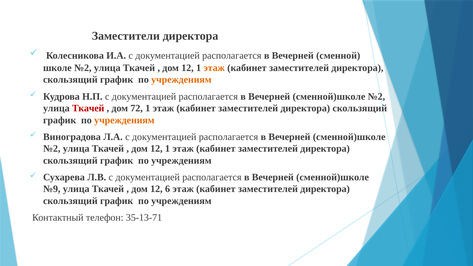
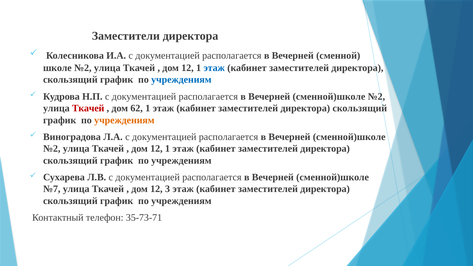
этаж colour: orange -> blue (214, 68)
учреждениям colour: orange -> blue (181, 80)
72: 72 -> 62 (137, 108)
№9: №9 -> №7 (52, 189)
6: 6 -> 3 (167, 189)
35-13-71: 35-13-71 -> 35-73-71 (144, 218)
